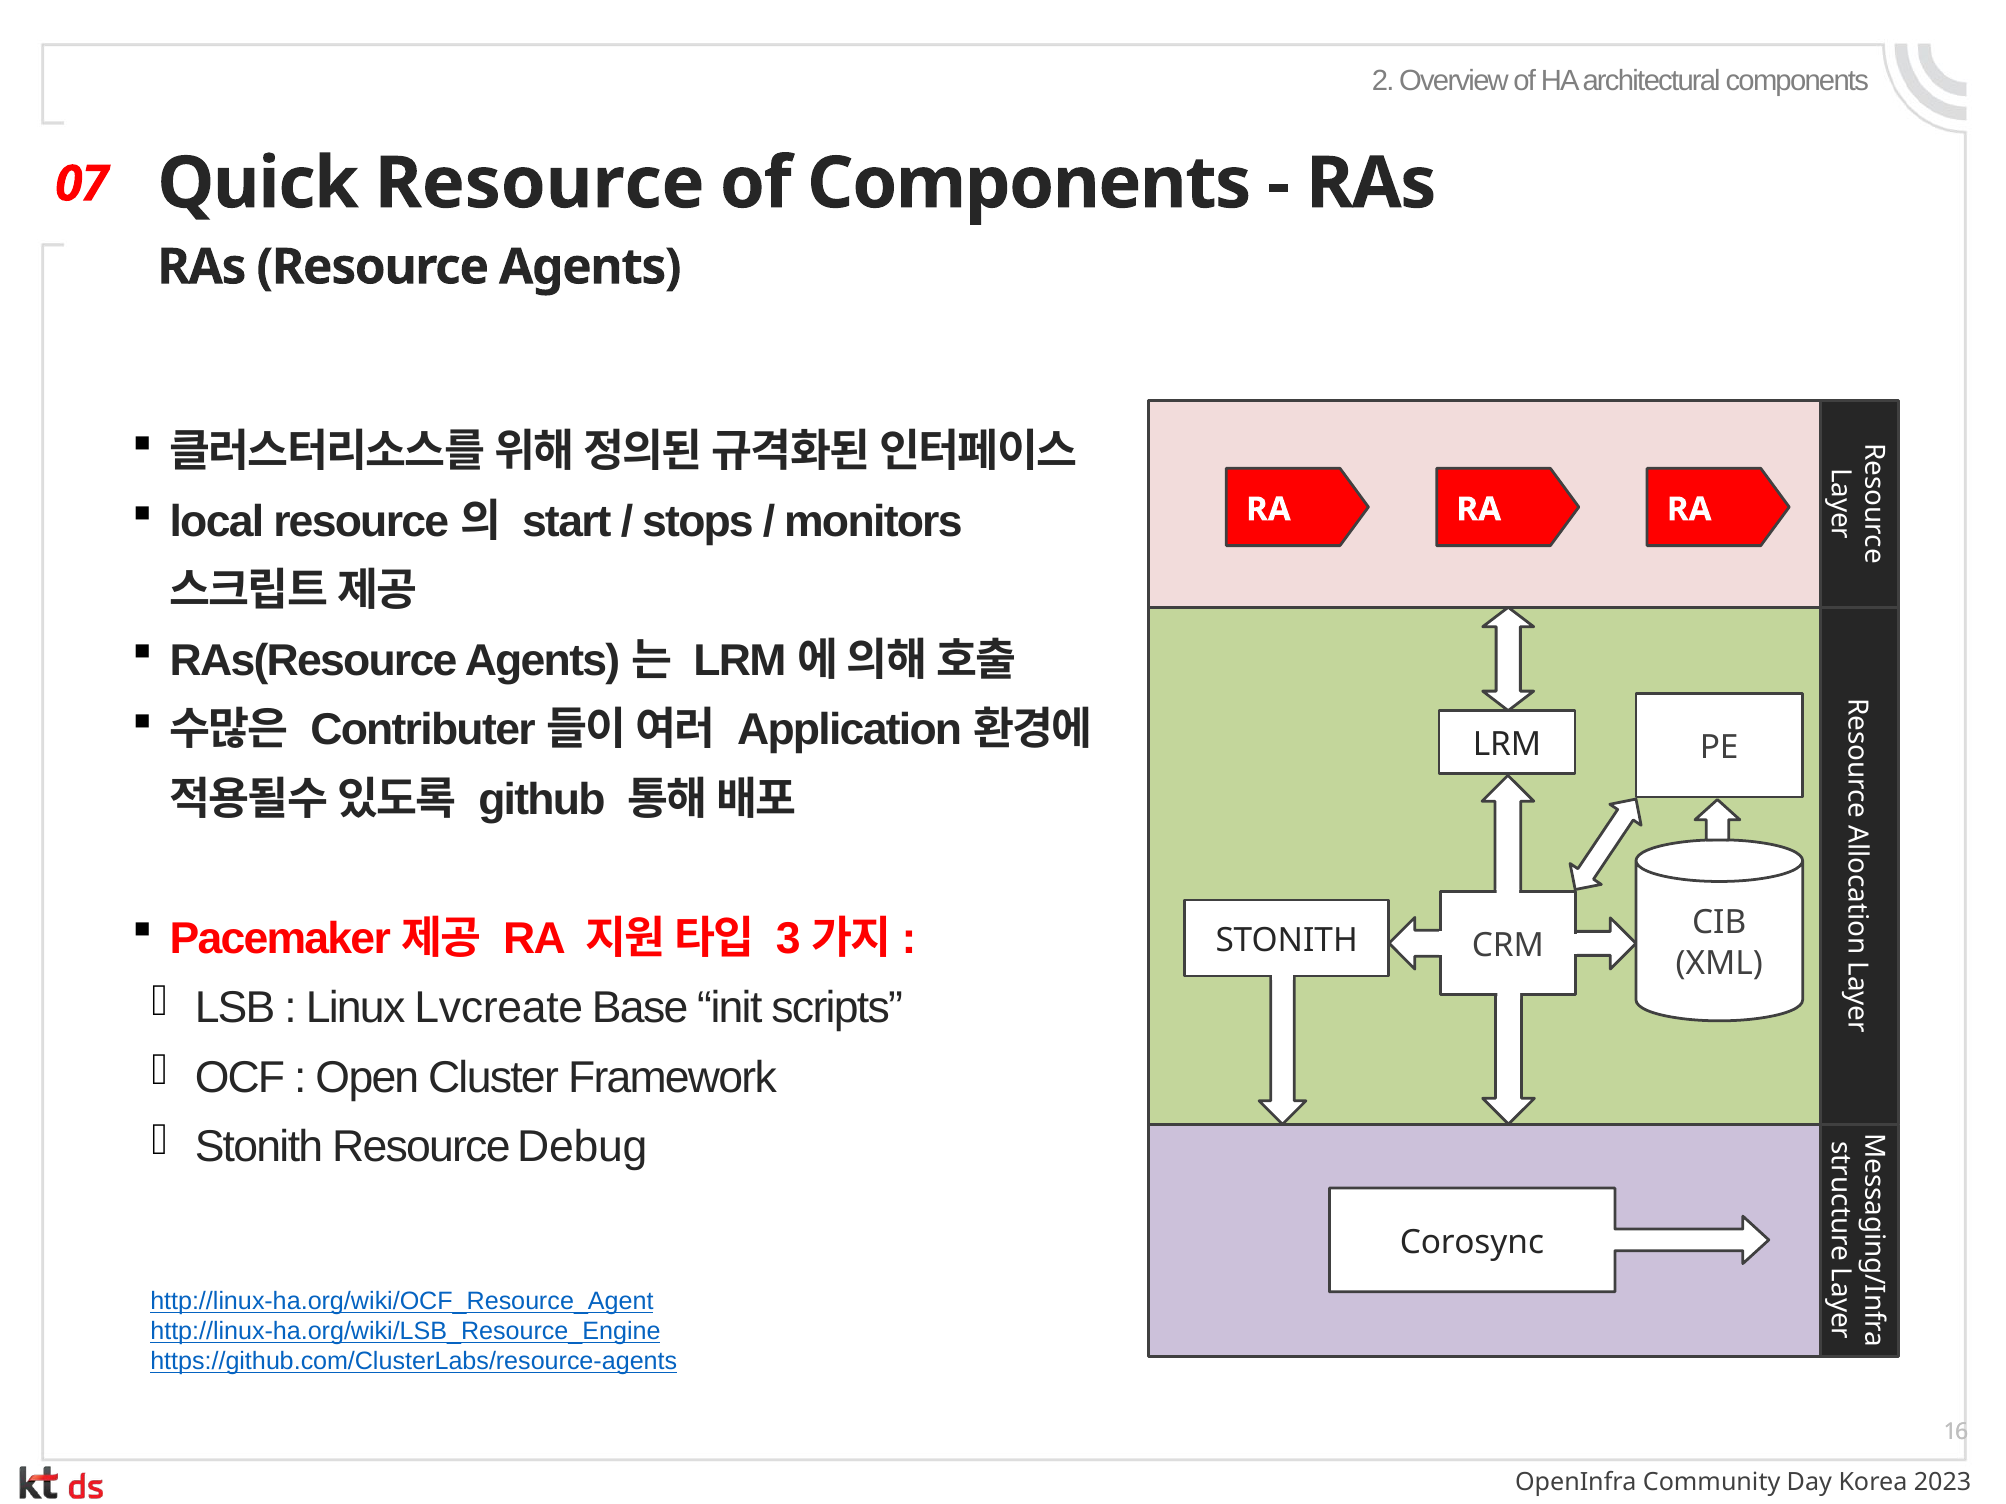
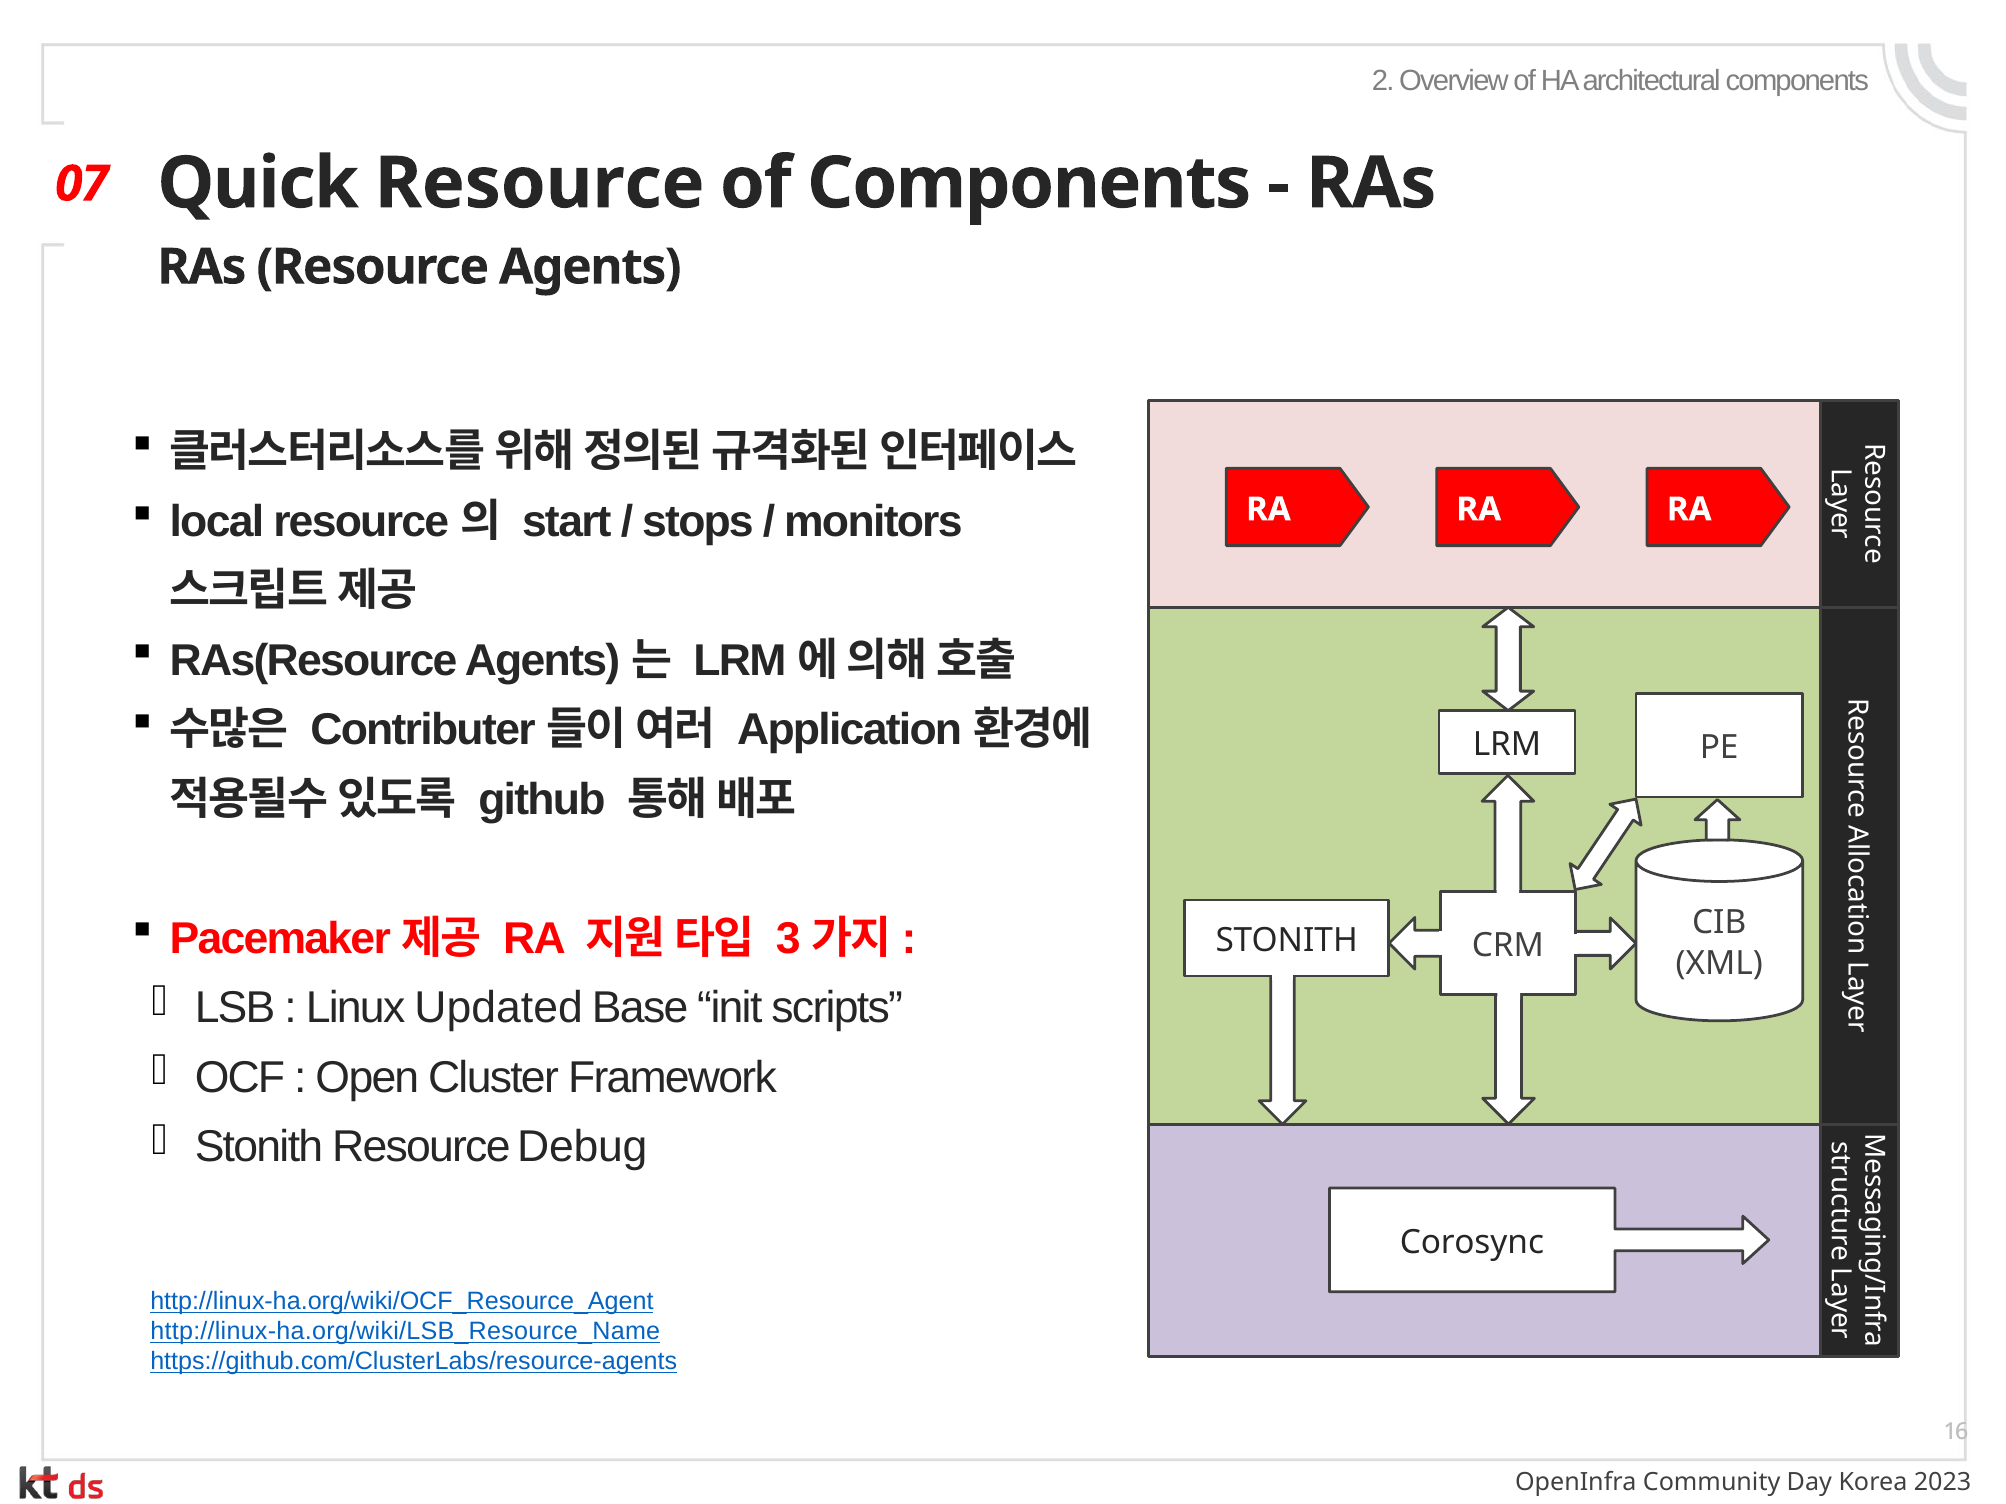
Lvcreate: Lvcreate -> Updated (499, 1008)
http://linux-ha.org/wiki/LSB_Resource_Engine: http://linux-ha.org/wiki/LSB_Resource_Engine -> http://linux-ha.org/wiki/LSB_Resource_Name (405, 1332)
